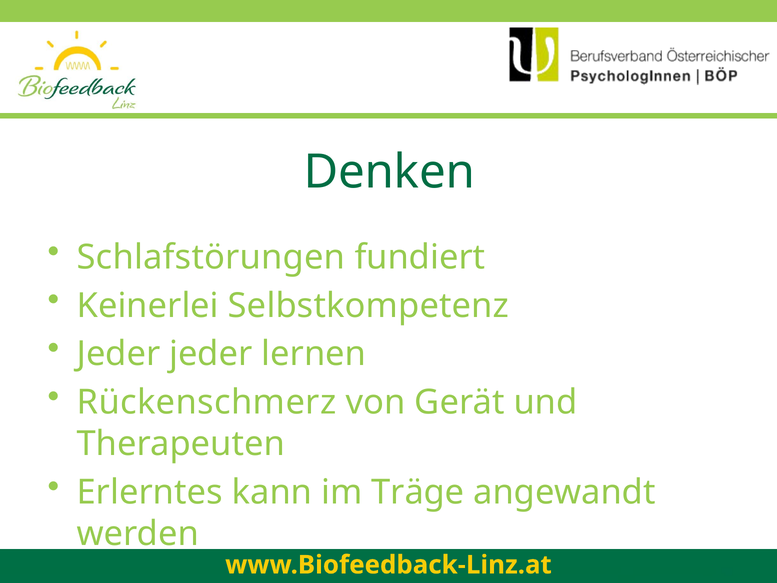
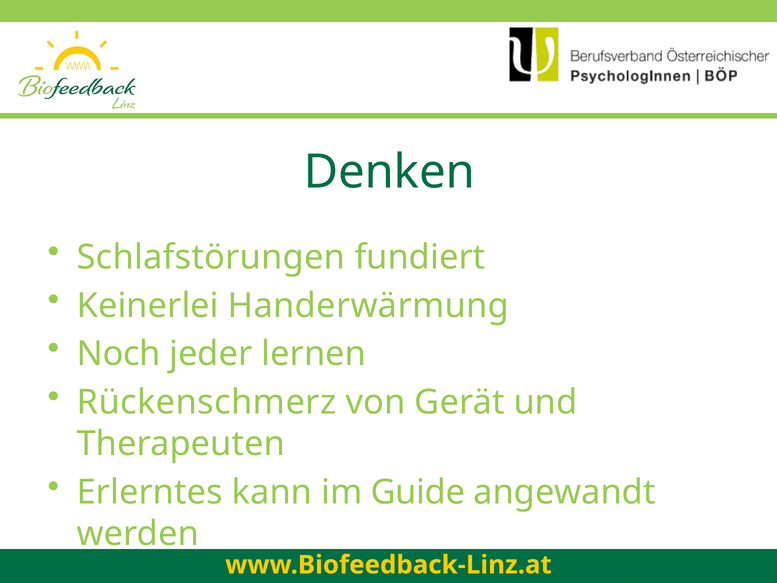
Selbstkompetenz: Selbstkompetenz -> Handerwärmung (368, 306)
Jeder: Jeder -> Noch (119, 354)
Träge: Träge -> Guide (418, 492)
